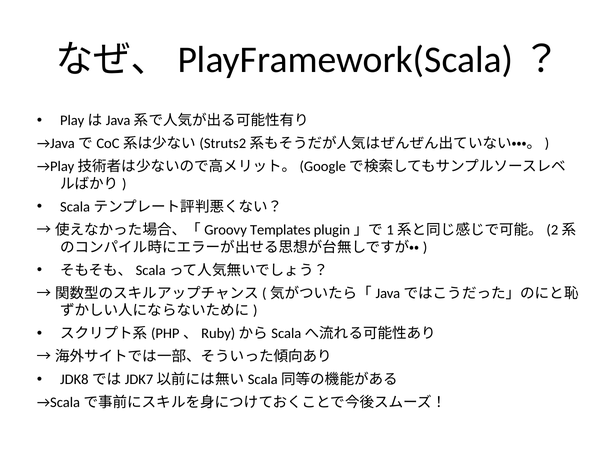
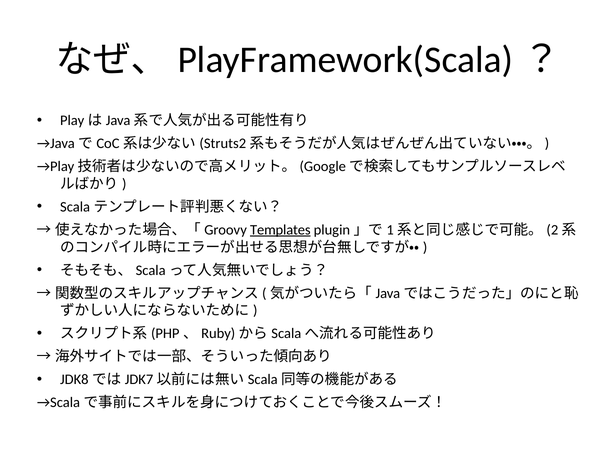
Templates underline: none -> present (280, 230)
